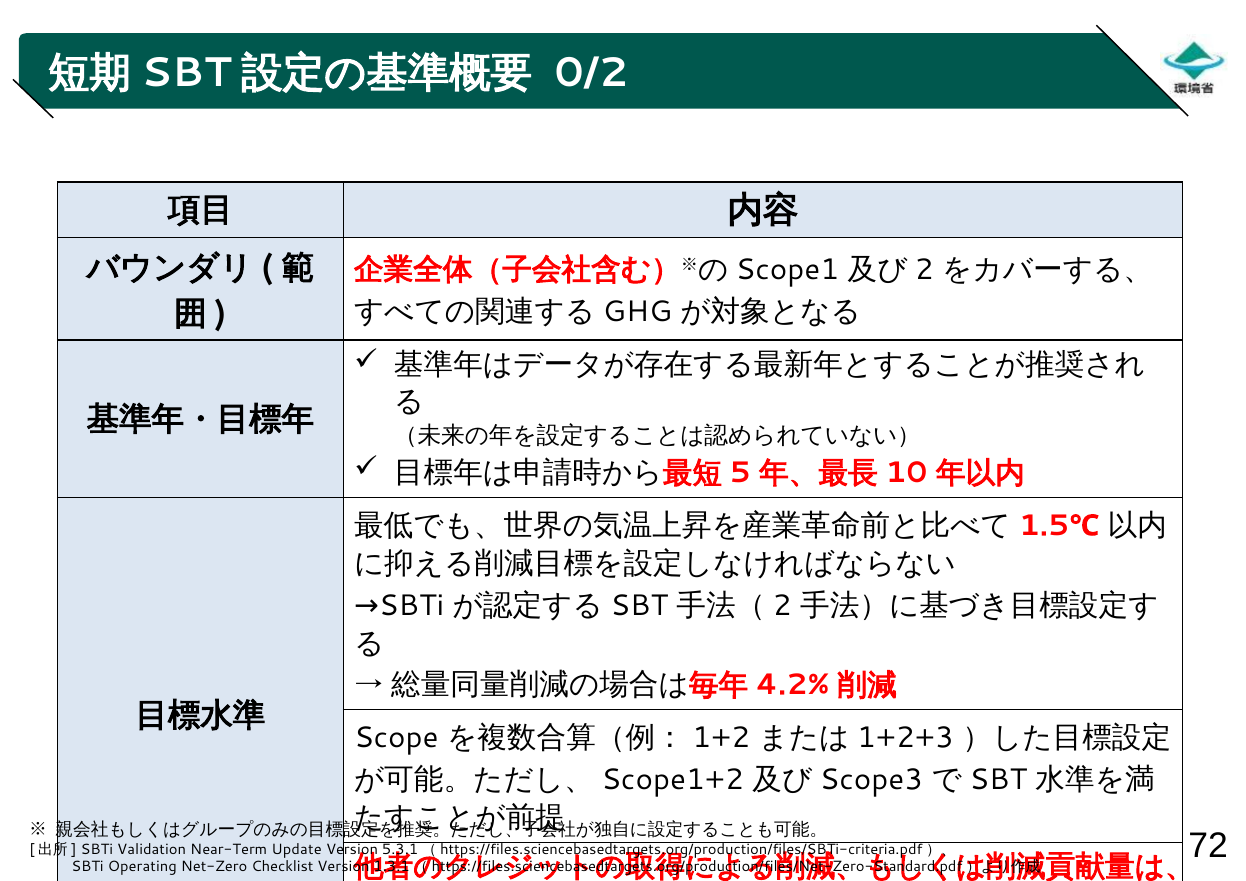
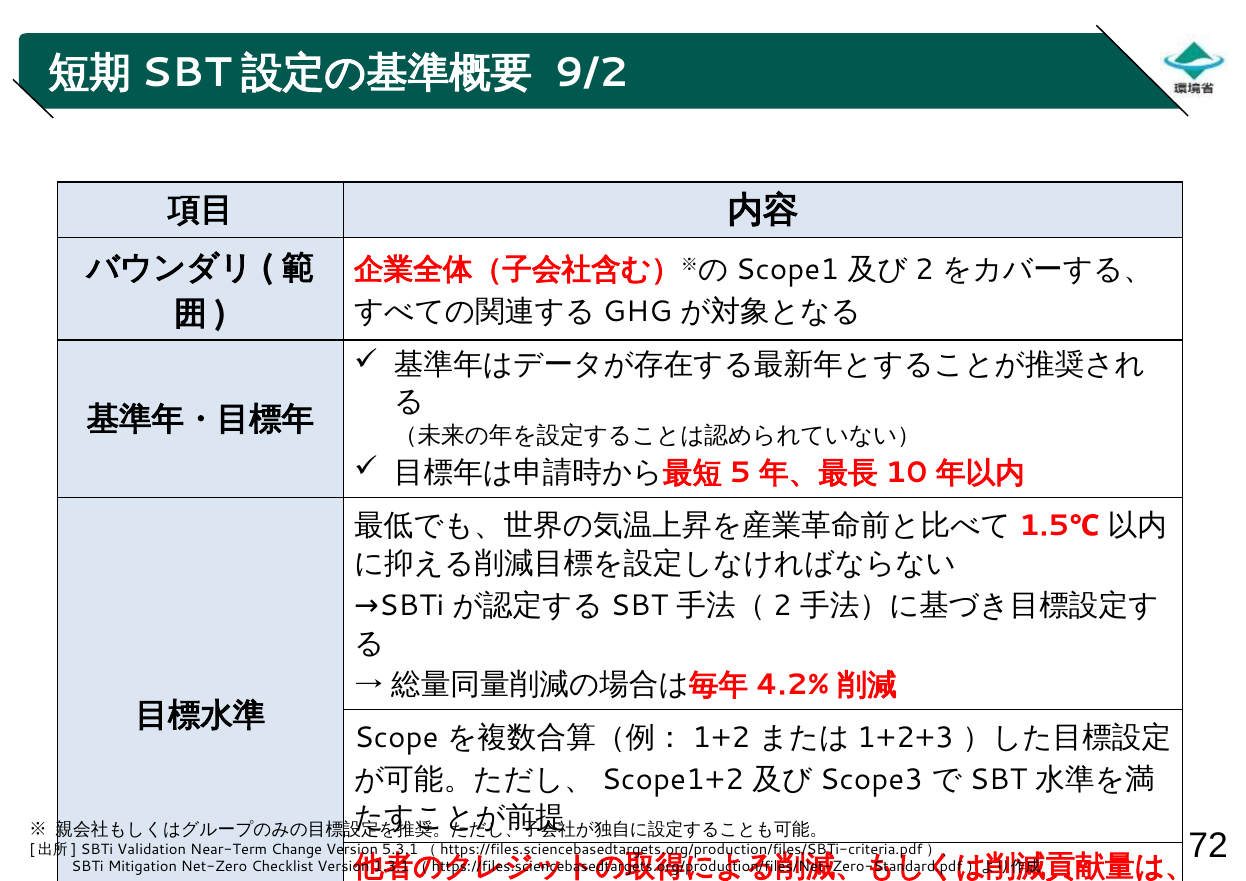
0/2: 0/2 -> 9/2 (591, 73)
Update: Update -> Change (297, 849)
Operating: Operating -> Mitigation (142, 867)
